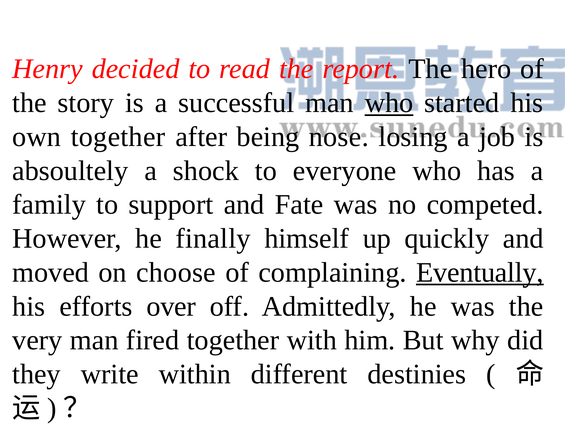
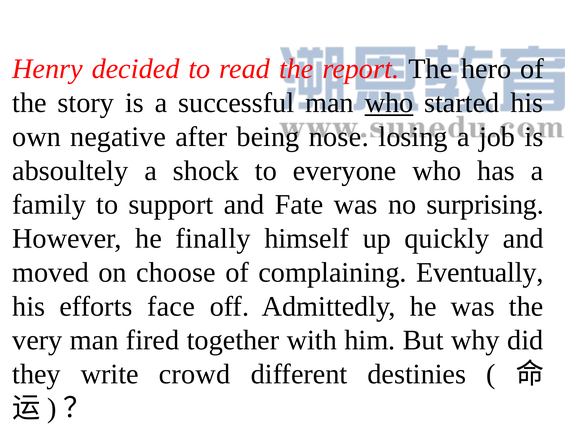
own together: together -> negative (118, 137)
competed: competed -> surprising (485, 205)
Eventually underline: present -> none (480, 272)
over: over -> face (171, 306)
within: within -> crowd (195, 374)
